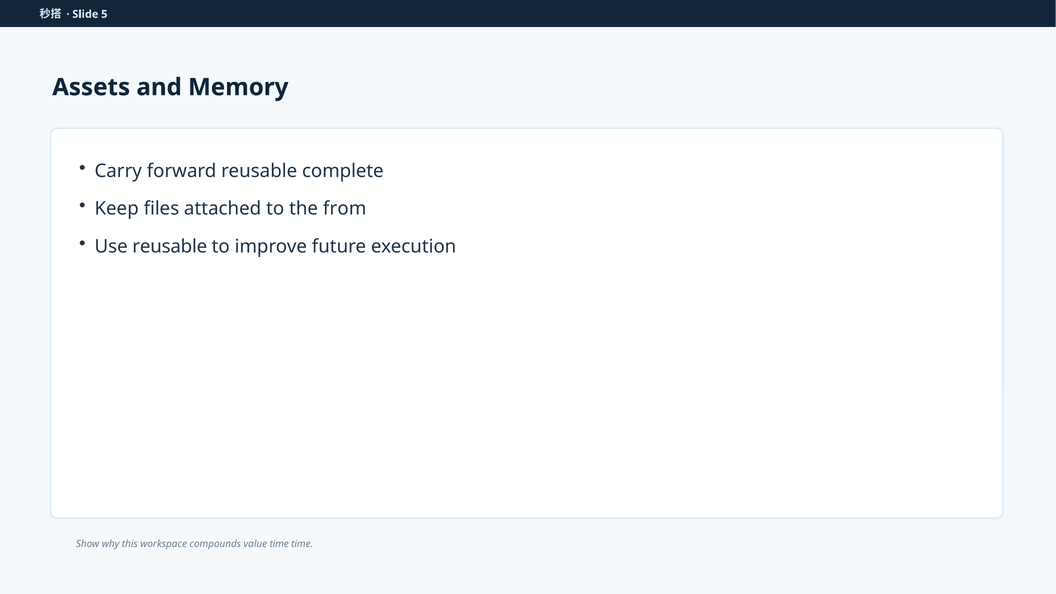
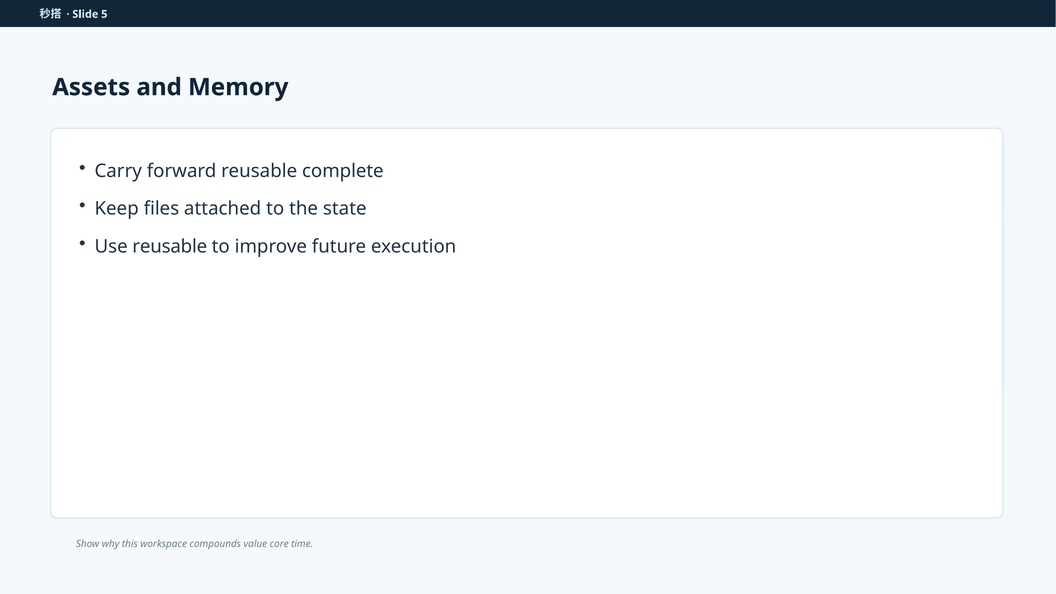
from: from -> state (345, 209)
value time: time -> core (279, 544)
